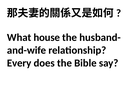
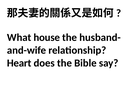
Every: Every -> Heart (19, 63)
